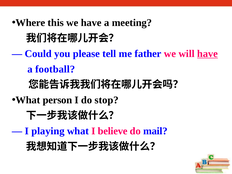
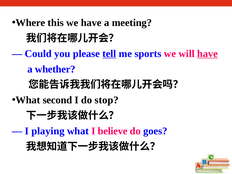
tell underline: none -> present (109, 54)
father: father -> sports (148, 54)
football: football -> whether (55, 69)
person: person -> second (57, 100)
mail: mail -> goes (155, 131)
